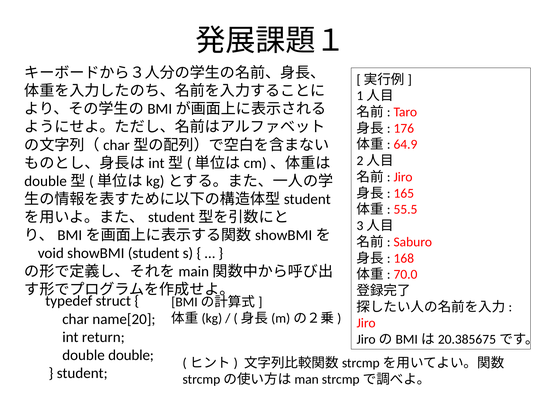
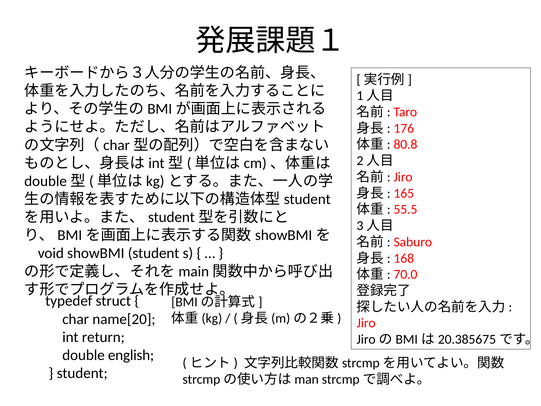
64.9: 64.9 -> 80.8 (405, 144)
double double: double -> english (131, 355)
